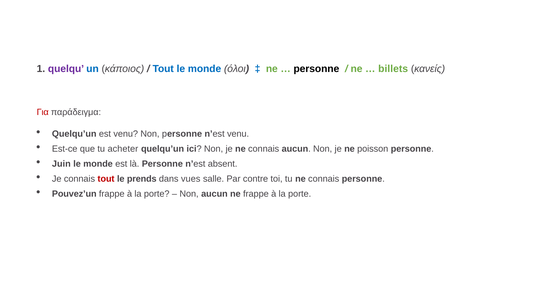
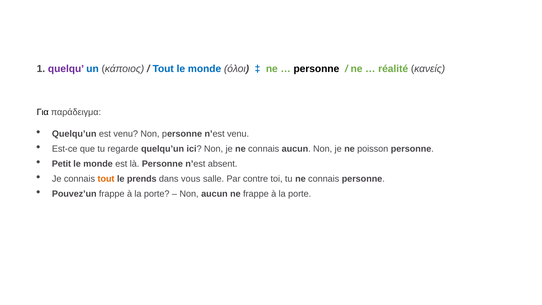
billets: billets -> réalité (393, 69)
Για colour: red -> black (43, 112)
acheter: acheter -> regarde (123, 149)
Juin: Juin -> Petit (61, 164)
tout colour: red -> orange (106, 179)
vues: vues -> vous (191, 179)
